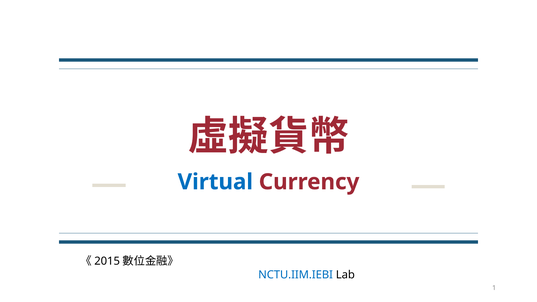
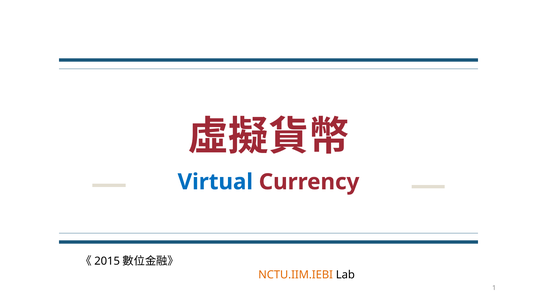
NCTU.IIM.IEBI colour: blue -> orange (296, 275)
